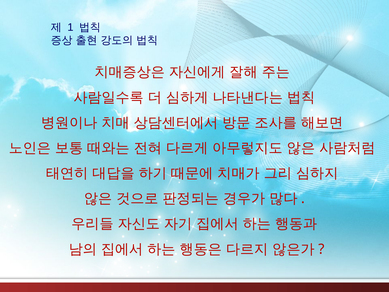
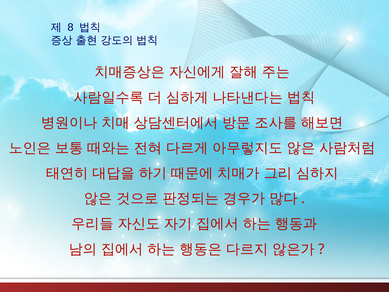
1: 1 -> 8 (70, 27)
